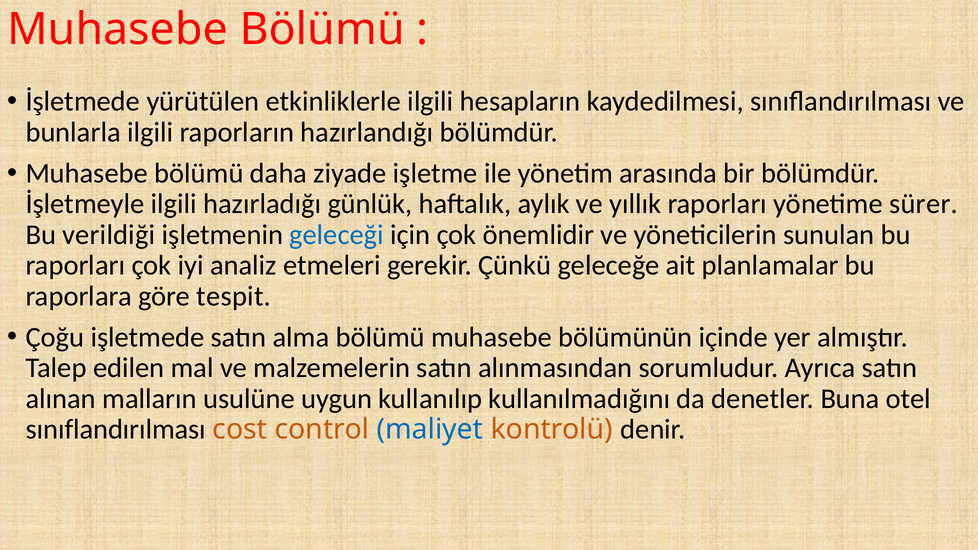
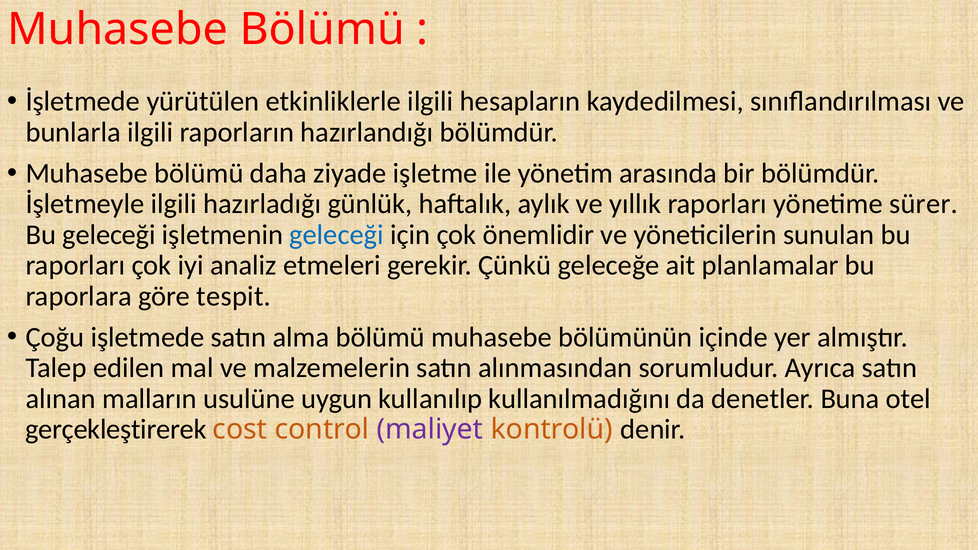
Bu verildiği: verildiği -> geleceği (109, 235)
sınıflandırılması: sınıflandırılması -> gerçekleştirerek (116, 429)
maliyet colour: blue -> purple (430, 429)
